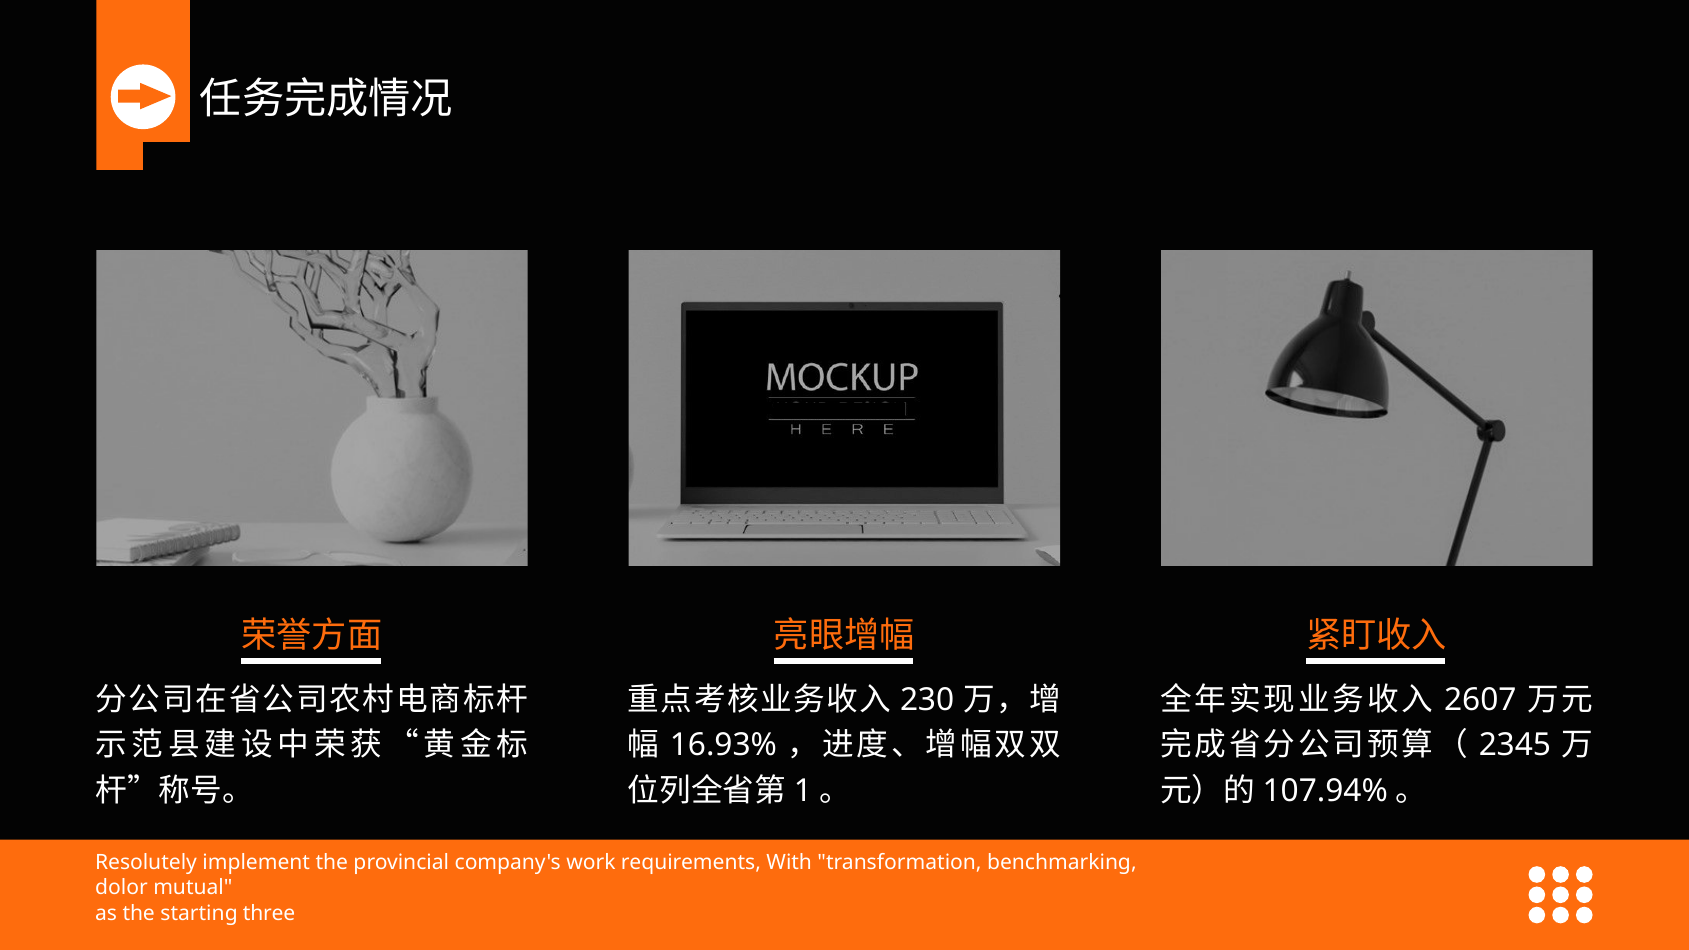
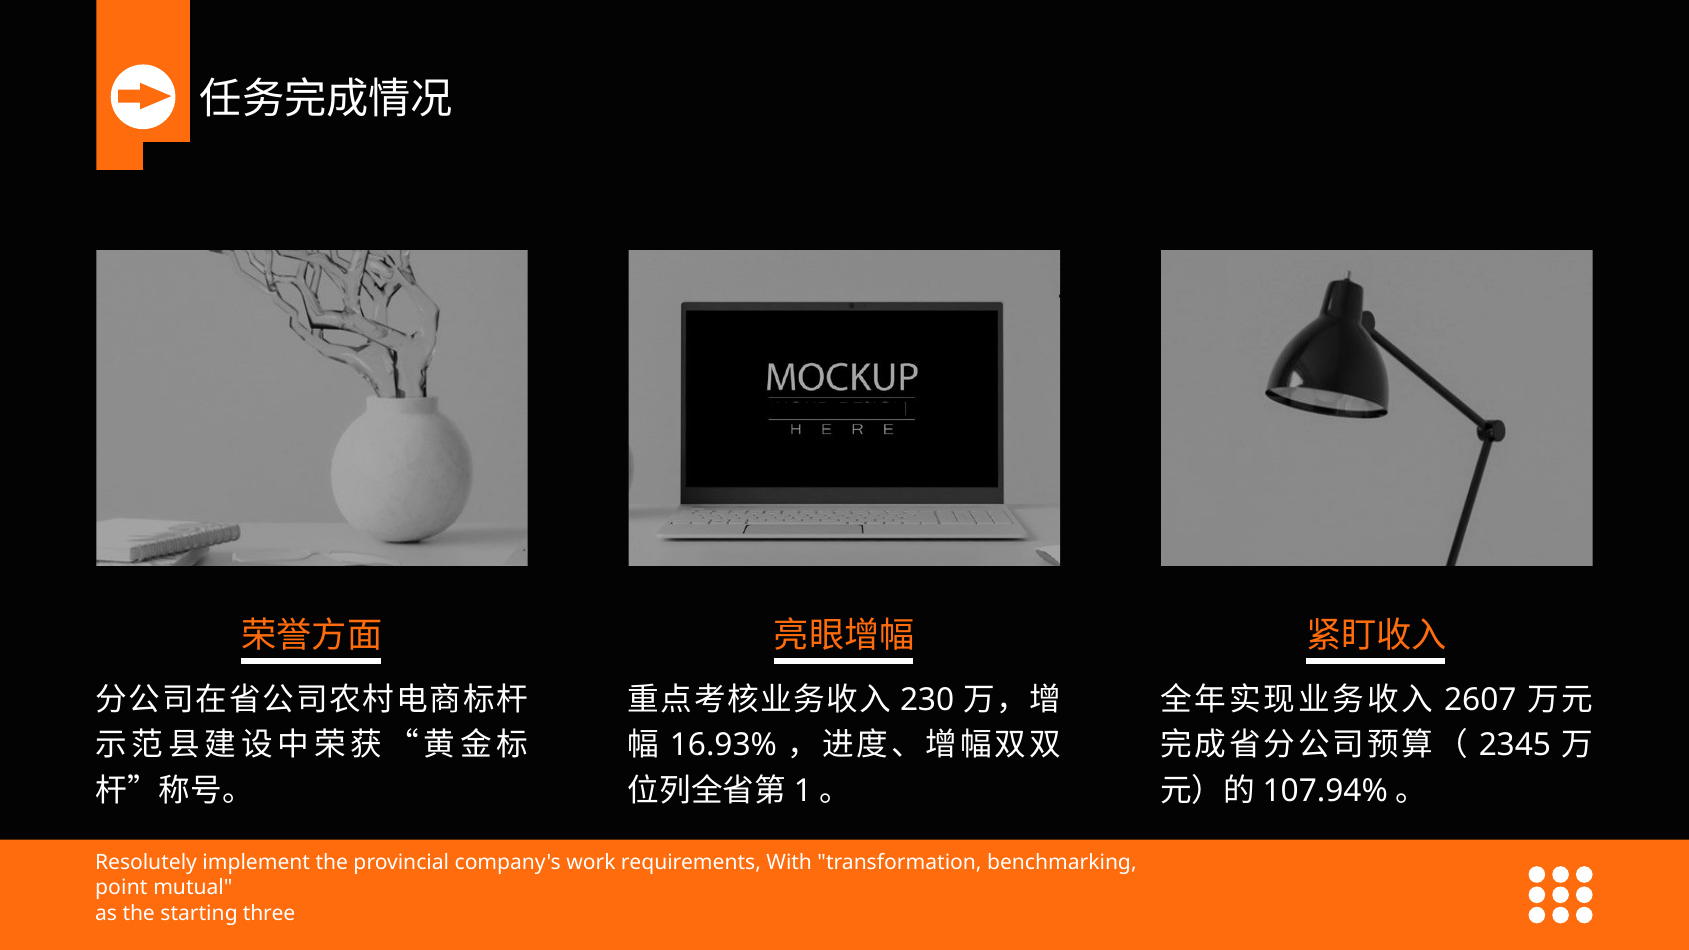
dolor: dolor -> point (121, 888)
